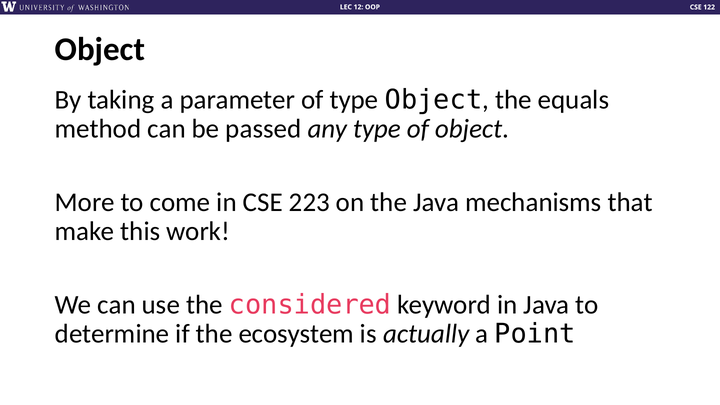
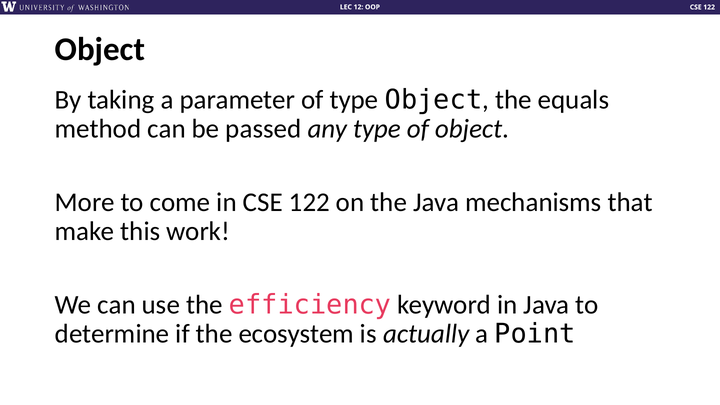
in CSE 223: 223 -> 122 (309, 202)
considered: considered -> efficiency (310, 305)
